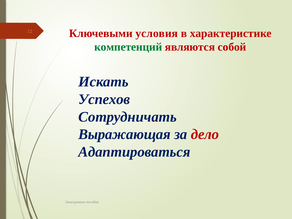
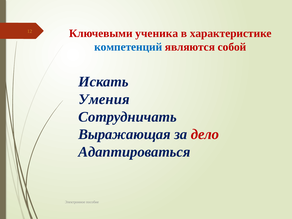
условия: условия -> ученика (157, 33)
компетенций colour: green -> blue (128, 47)
Успехов: Успехов -> Умения (104, 99)
